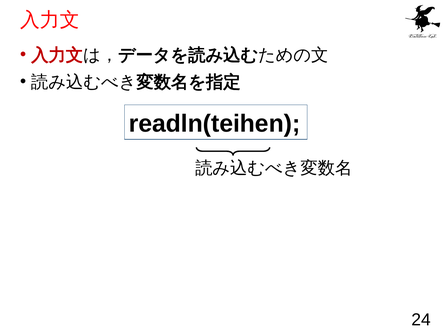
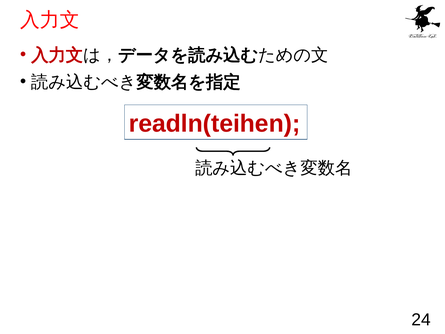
readln(teihen colour: black -> red (215, 124)
